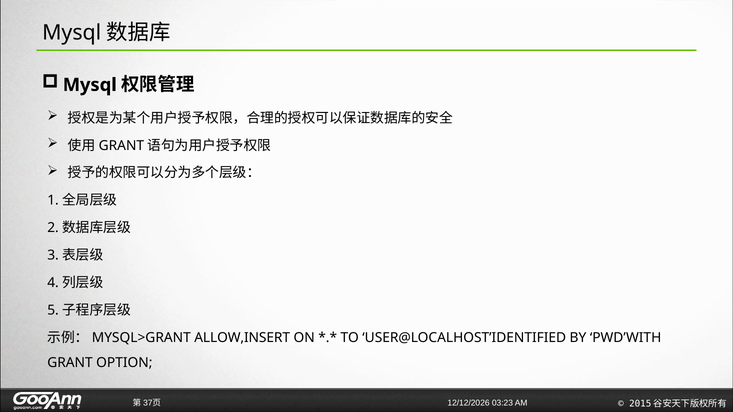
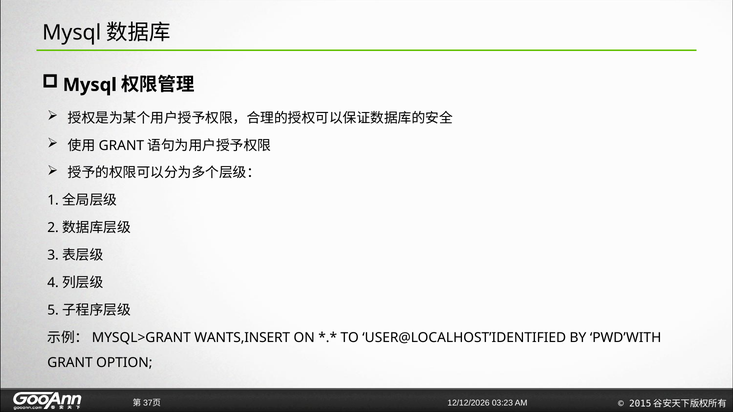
ALLOW,INSERT: ALLOW,INSERT -> WANTS,INSERT (242, 338)
